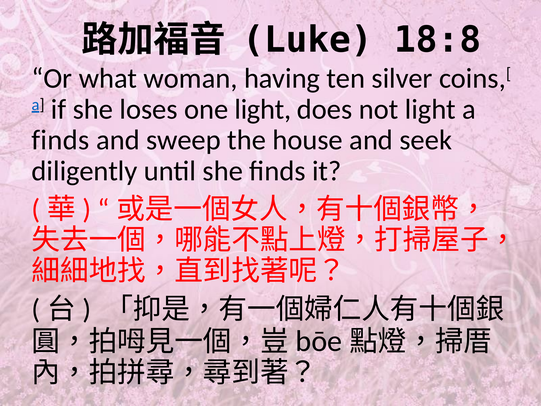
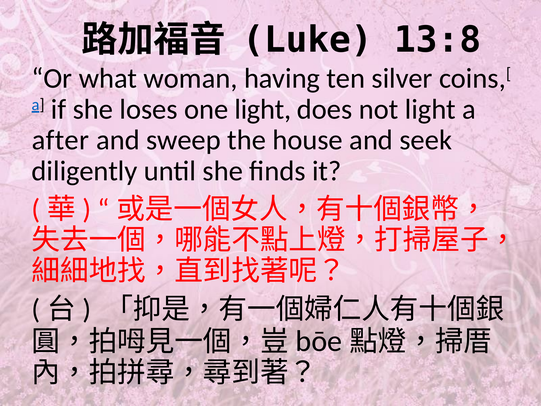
18:8: 18:8 -> 13:8 (438, 40)
finds: finds -> after (60, 140)
